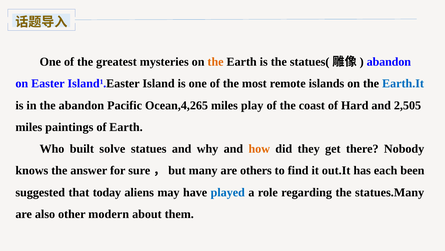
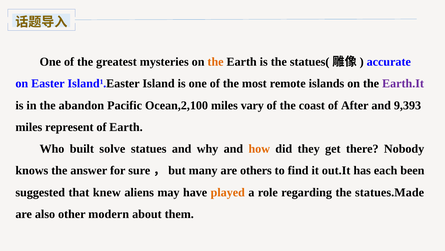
abandon: abandon -> accurate (389, 62)
Earth.It colour: blue -> purple (403, 83)
Ocean,4,265: Ocean,4,265 -> Ocean,2,100 (177, 105)
play: play -> vary (252, 105)
Hard: Hard -> After (355, 105)
2,505: 2,505 -> 9,393 (408, 105)
paintings: paintings -> represent (69, 127)
today: today -> knew (107, 192)
played colour: blue -> orange (228, 192)
statues.Many: statues.Many -> statues.Made (390, 192)
